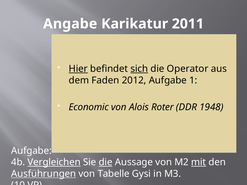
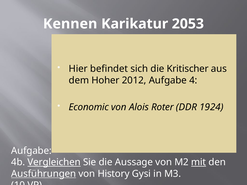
Angabe: Angabe -> Kennen (70, 24)
2011: 2011 -> 2053 (188, 24)
Hier underline: present -> none (78, 69)
sich underline: present -> none (139, 69)
Operator: Operator -> Kritischer (188, 69)
Faden: Faden -> Hoher (105, 80)
1: 1 -> 4 (193, 80)
1948: 1948 -> 1924 (211, 107)
die underline: present -> none (106, 162)
Tabelle: Tabelle -> History (114, 174)
